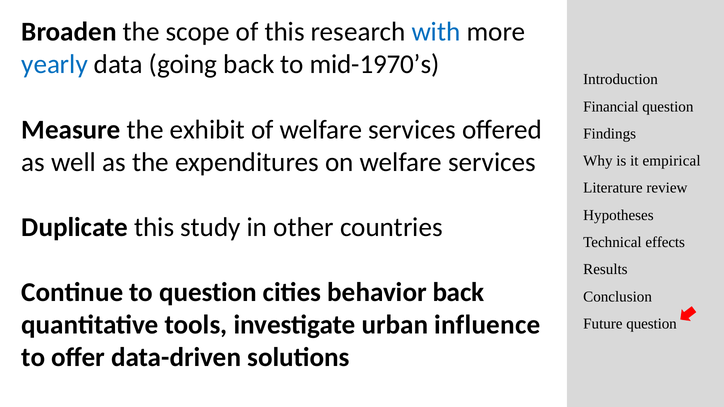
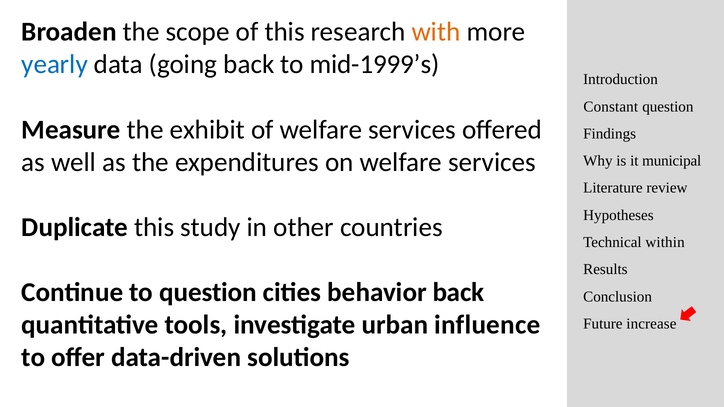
with colour: blue -> orange (436, 32)
mid-1970’s: mid-1970’s -> mid-1999’s (375, 65)
Financial: Financial -> Constant (611, 107)
empirical: empirical -> municipal (672, 161)
effects: effects -> within (665, 242)
Future question: question -> increase (651, 324)
